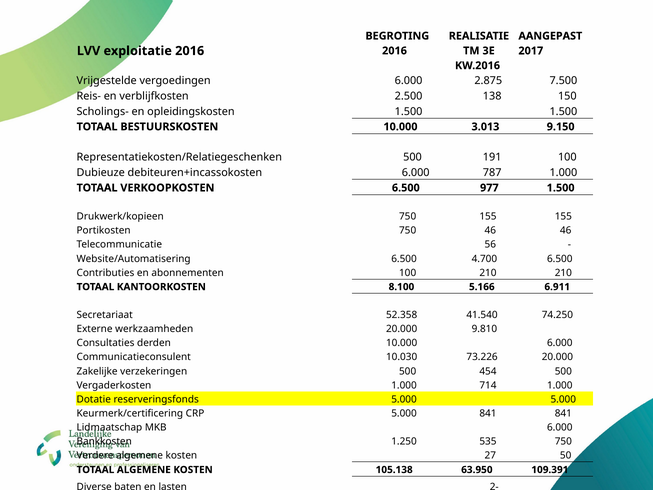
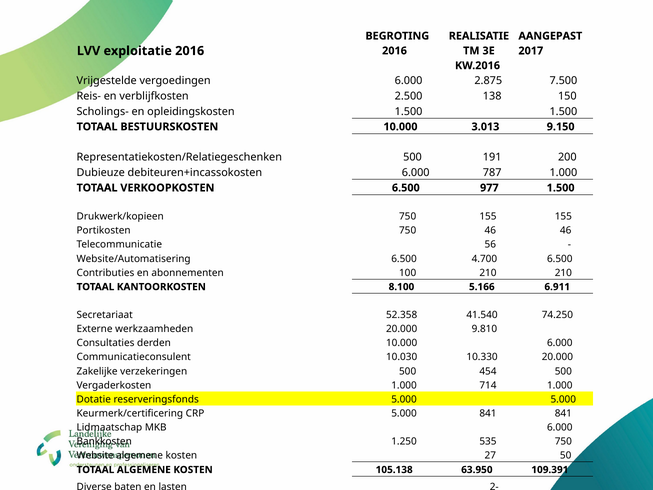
191 100: 100 -> 200 (567, 157)
73.226: 73.226 -> 10.330 (482, 357)
Verdere: Verdere -> Website (95, 455)
